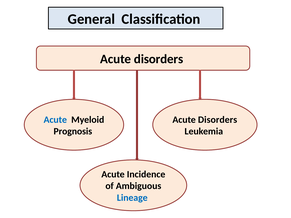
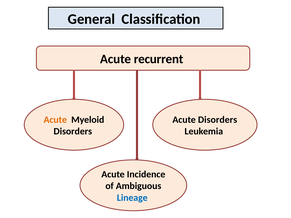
disorders: disorders -> recurrent (159, 59)
Acute colour: blue -> orange (55, 120)
Prognosis: Prognosis -> Disorders (73, 131)
